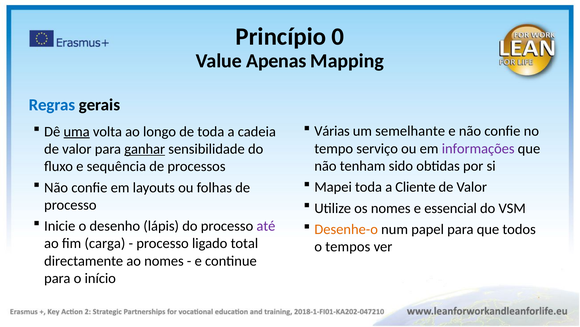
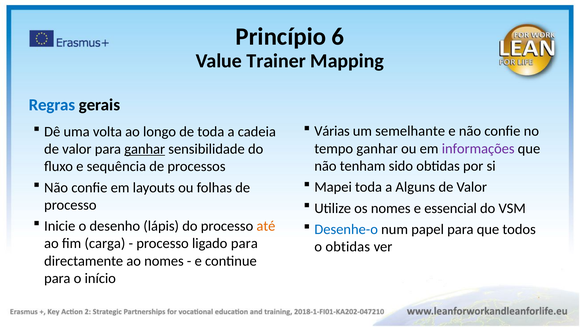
0: 0 -> 6 (338, 36)
Apenas: Apenas -> Trainer (276, 61)
uma underline: present -> none (77, 131)
tempo serviço: serviço -> ganhar (377, 148)
Cliente: Cliente -> Alguns (415, 187)
até colour: purple -> orange (266, 226)
Desenhe-o colour: orange -> blue (346, 229)
ligado total: total -> para (244, 243)
o tempos: tempos -> obtidas (348, 246)
